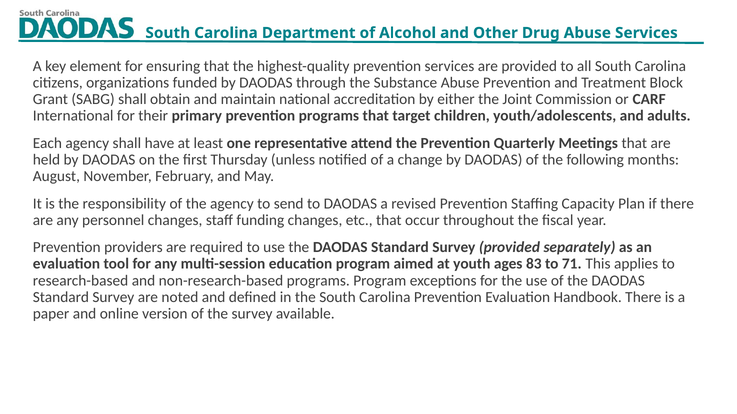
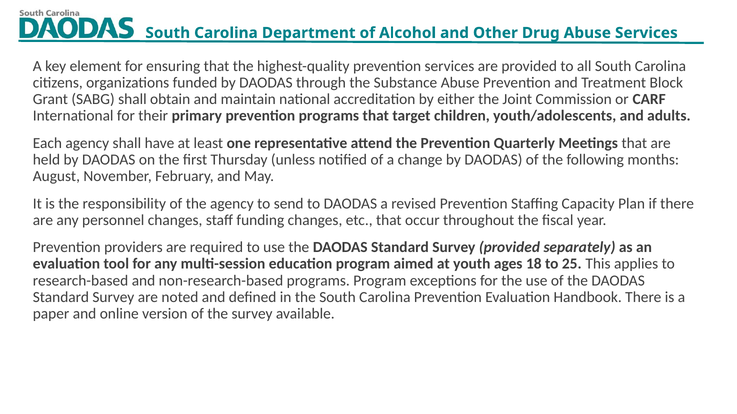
83: 83 -> 18 (534, 264)
71: 71 -> 25 (572, 264)
